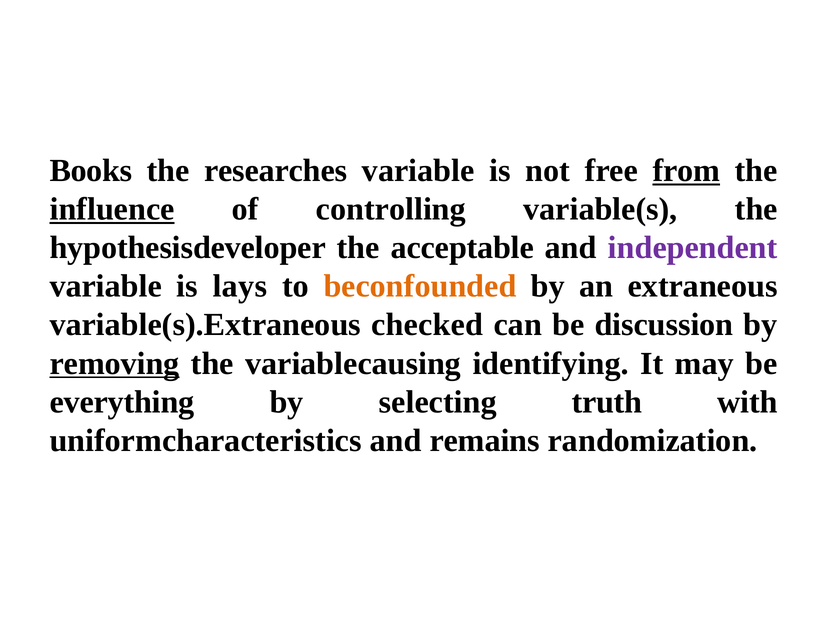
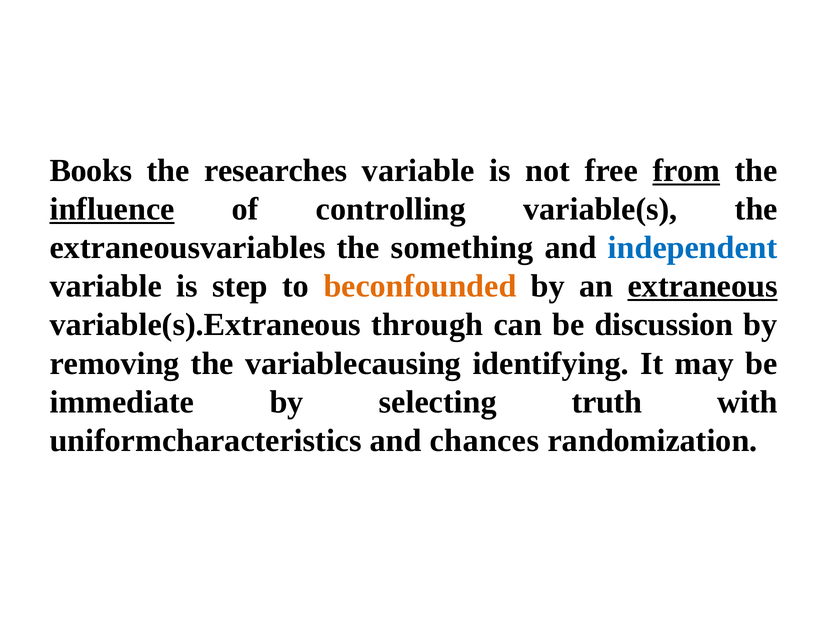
hypothesisdeveloper: hypothesisdeveloper -> extraneousvariables (188, 248)
acceptable: acceptable -> something (462, 248)
independent colour: purple -> blue (693, 248)
lays: lays -> step (240, 286)
extraneous underline: none -> present (703, 286)
checked: checked -> through (427, 325)
removing underline: present -> none (115, 363)
everything: everything -> immediate (122, 402)
remains: remains -> chances (484, 441)
